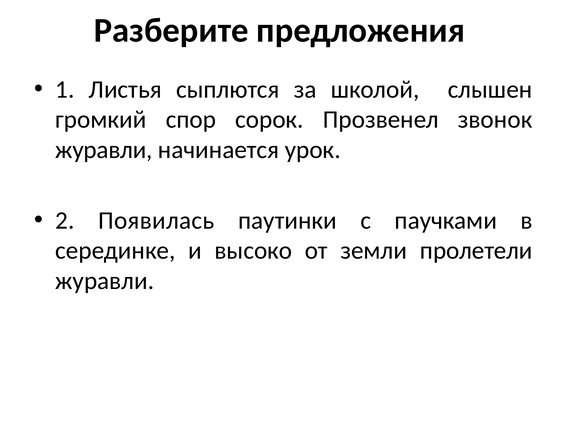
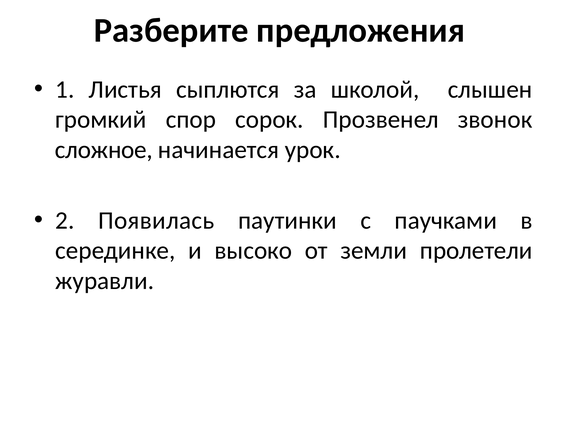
журавли: журавли -> сложное (104, 150)
